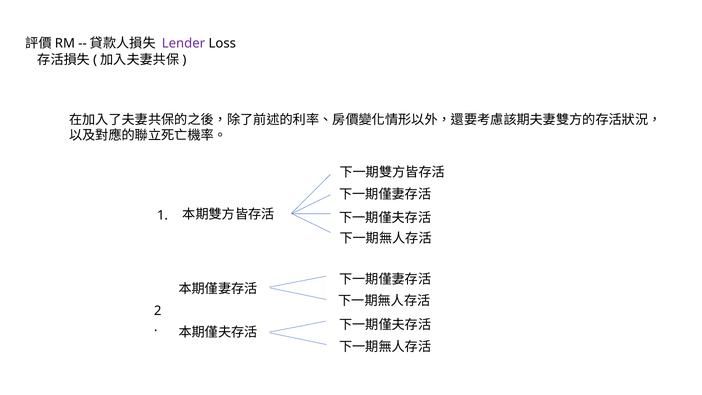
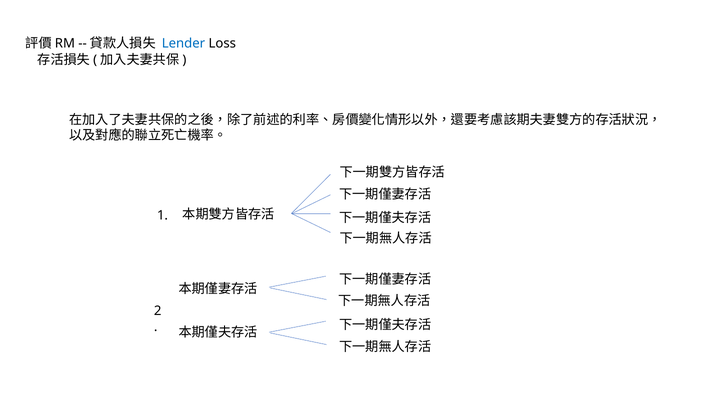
Lender colour: purple -> blue (183, 44)
